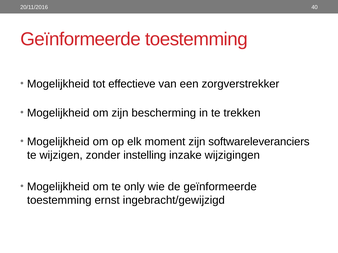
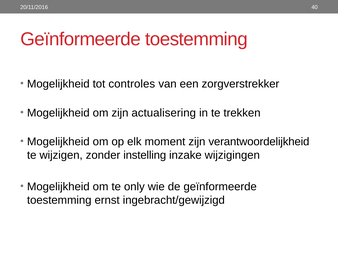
effectieve: effectieve -> controles (132, 84)
bescherming: bescherming -> actualisering (164, 113)
softwareleveranciers: softwareleveranciers -> verantwoordelijkheid (259, 142)
